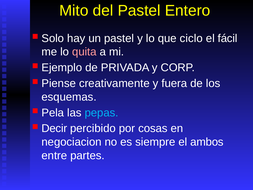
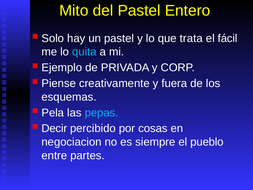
ciclo: ciclo -> trata (191, 38)
quita colour: pink -> light blue (84, 52)
ambos: ambos -> pueblo (207, 142)
